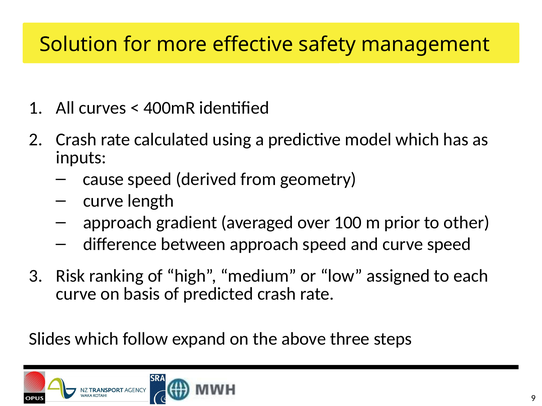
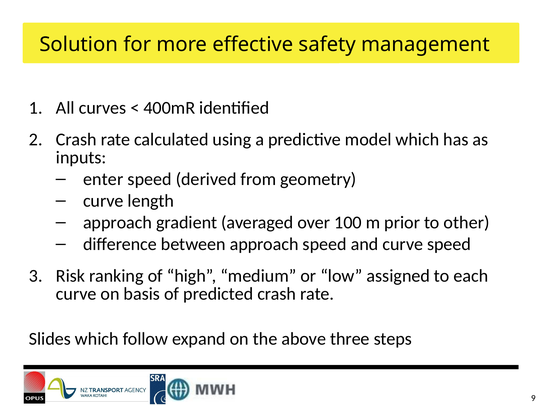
cause: cause -> enter (103, 179)
